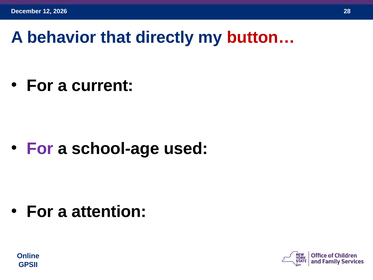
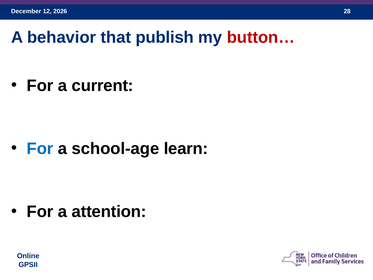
directly: directly -> publish (165, 37)
For colour: purple -> blue (40, 149)
used: used -> learn (186, 149)
